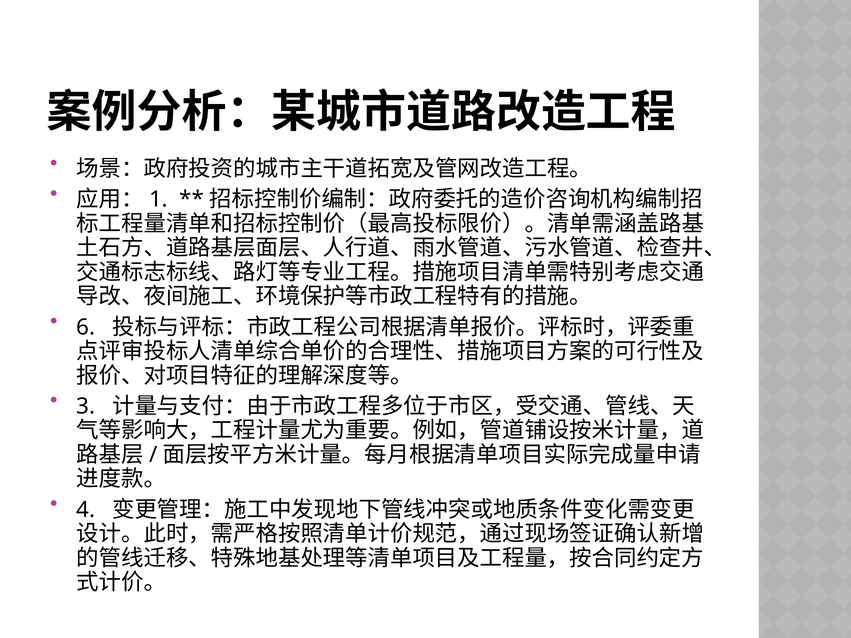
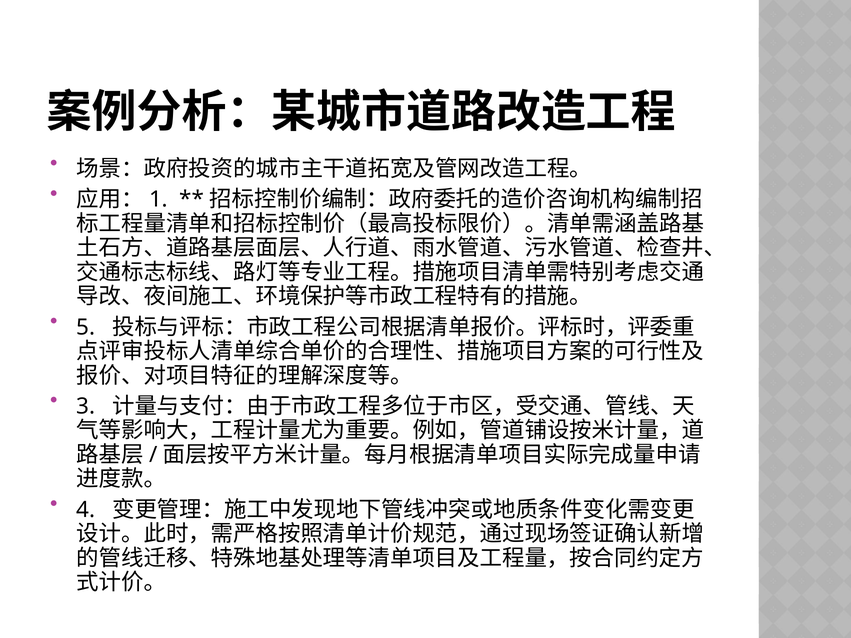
6: 6 -> 5 (86, 327)
